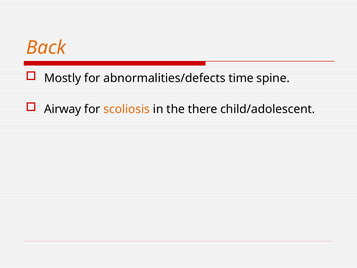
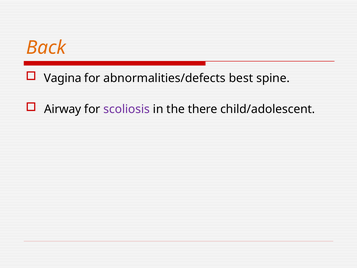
Mostly: Mostly -> Vagina (63, 78)
time: time -> best (241, 78)
scoliosis colour: orange -> purple (127, 109)
